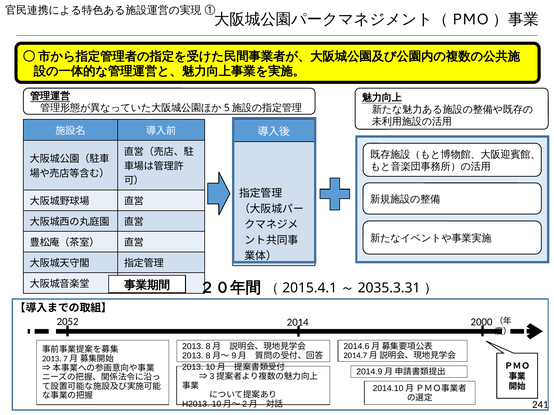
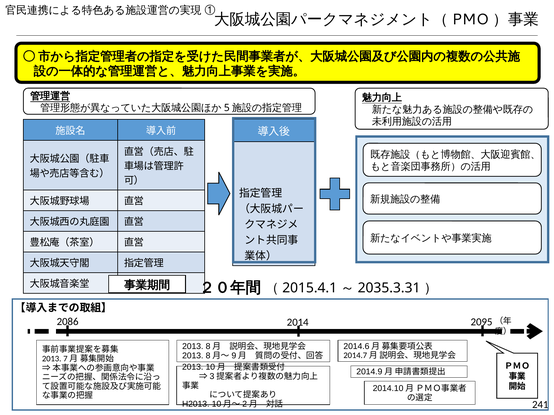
2052: 2052 -> 2086 (68, 322)
2000: 2000 -> 2095 (482, 322)
